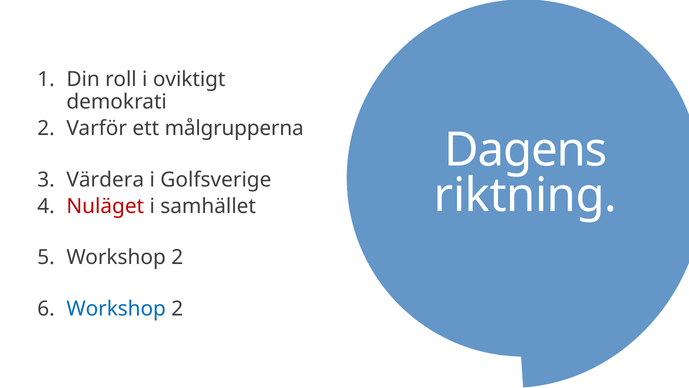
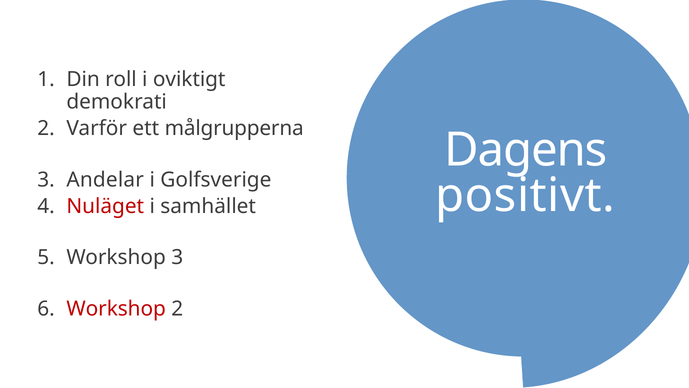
Värdera: Värdera -> Andelar (105, 180)
riktning: riktning -> positivt (525, 195)
2: 2 -> 3 (177, 257)
Workshop colour: blue -> red (116, 309)
